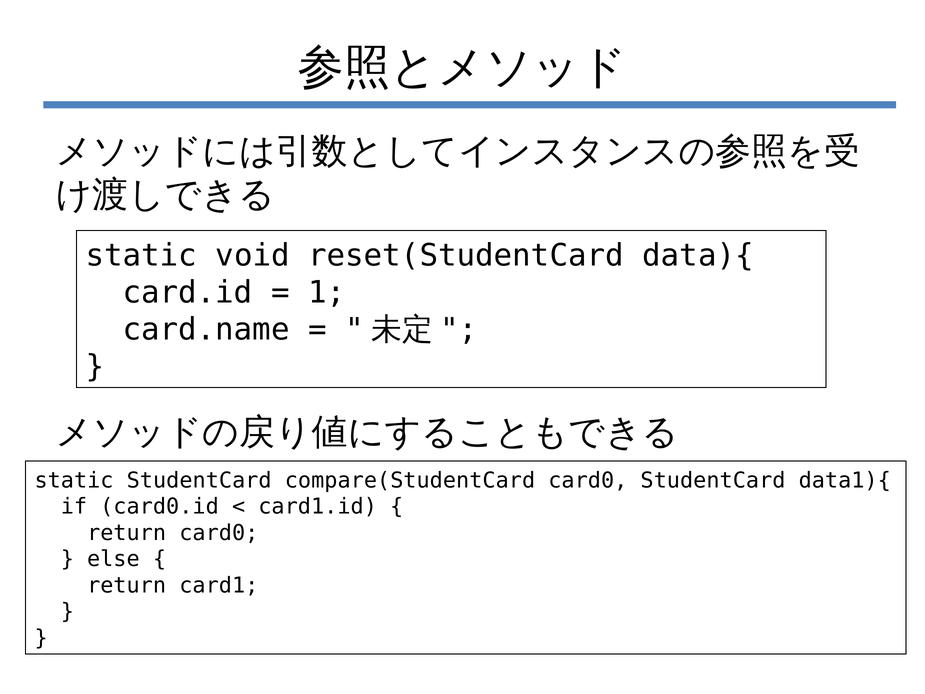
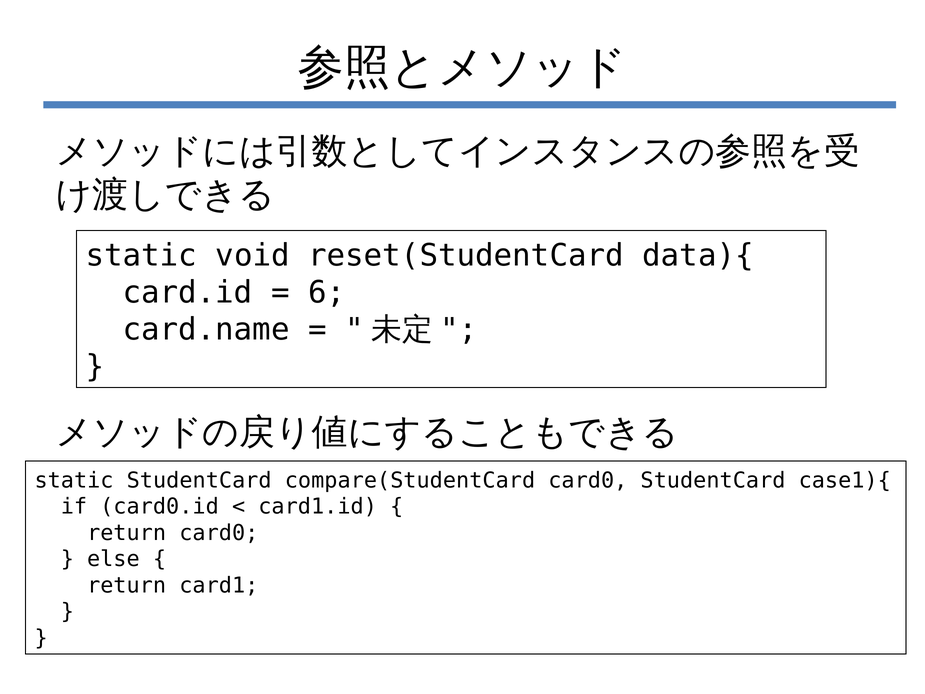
1: 1 -> 6 (327, 293)
data1){: data1){ -> case1){ (845, 480)
